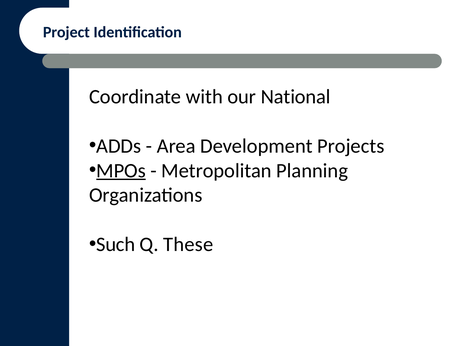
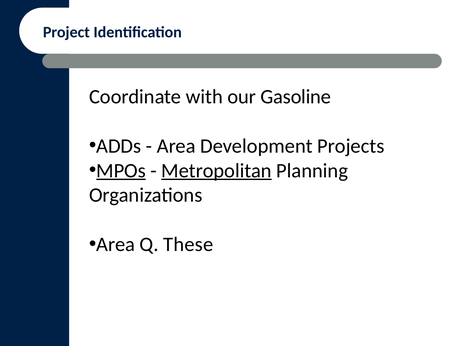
National: National -> Gasoline (296, 97)
Metropolitan underline: none -> present (217, 170)
Such: Such -> Area (116, 244)
